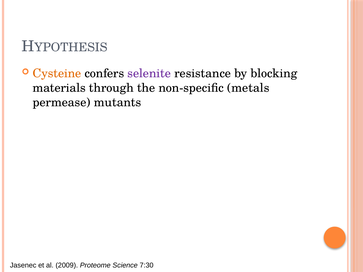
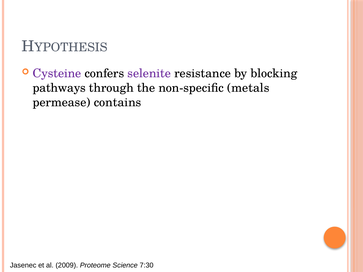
Cysteine colour: orange -> purple (57, 73)
materials: materials -> pathways (59, 88)
mutants: mutants -> contains (118, 102)
